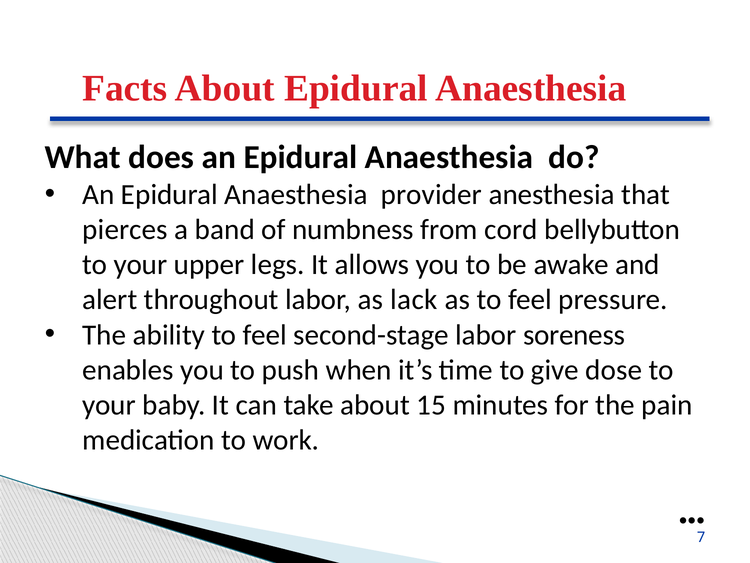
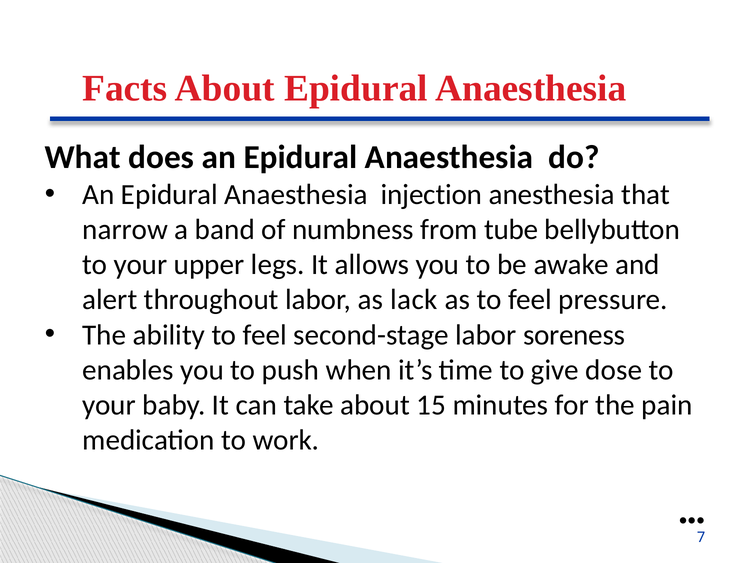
provider: provider -> injection (431, 194)
pierces: pierces -> narrow (125, 230)
cord: cord -> tube (511, 230)
